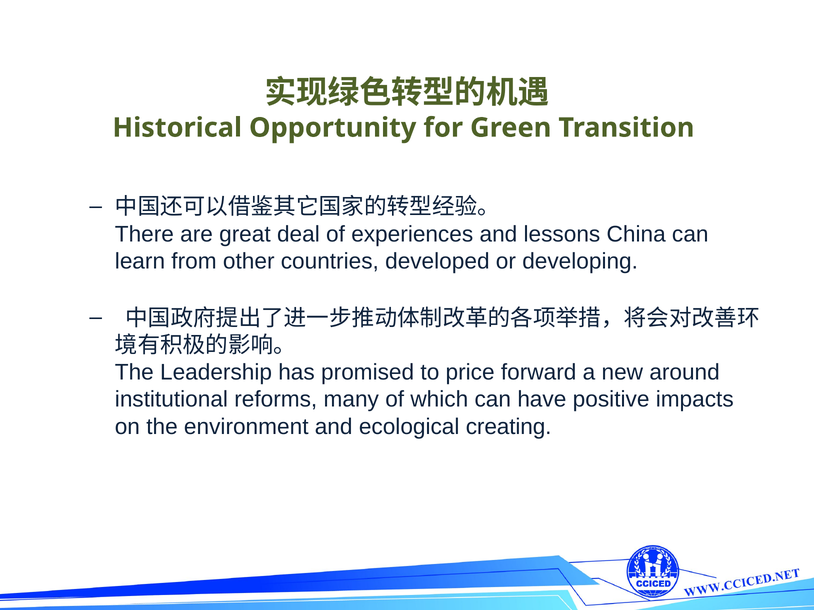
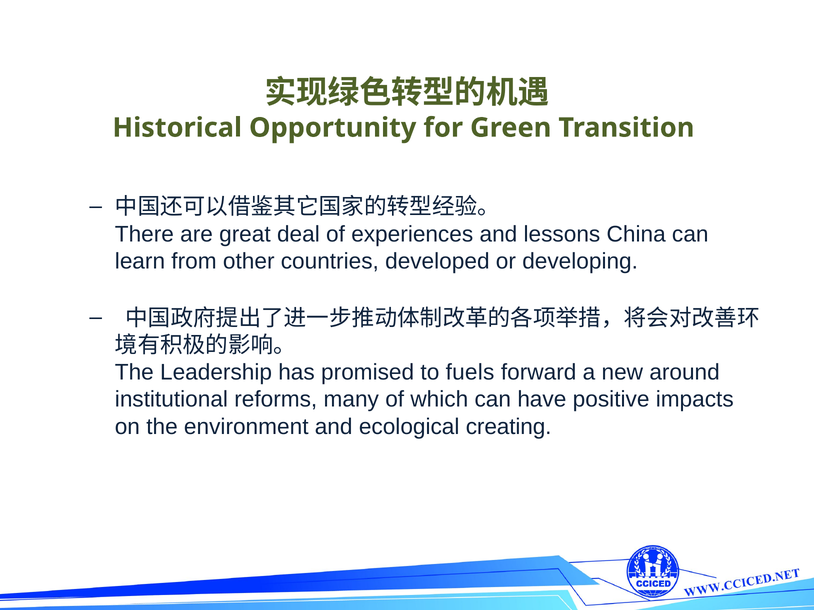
price: price -> fuels (470, 373)
